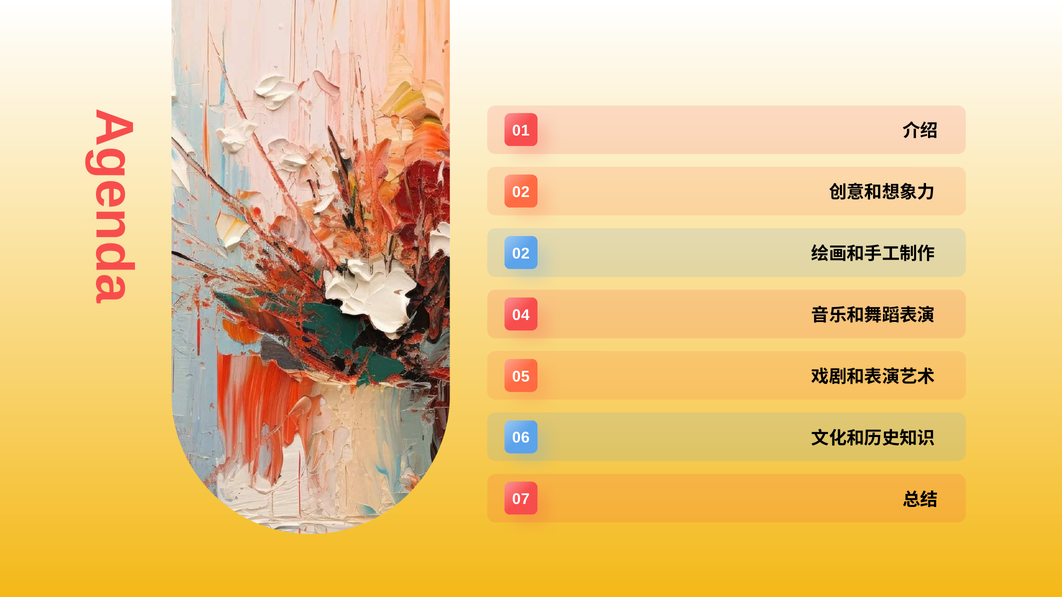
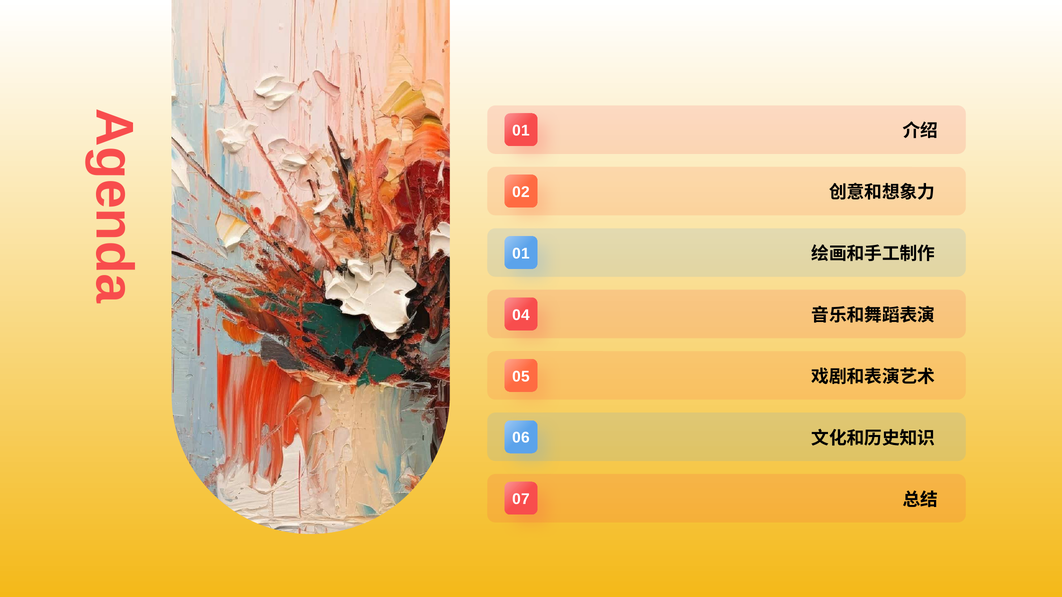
2: 2 -> 1 (525, 254)
